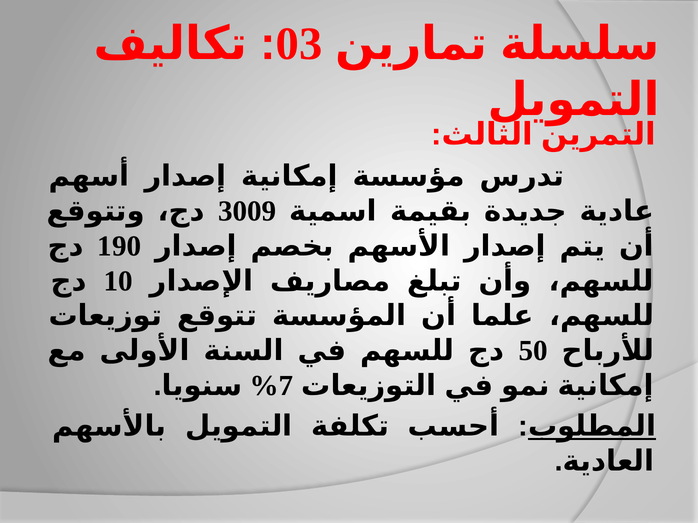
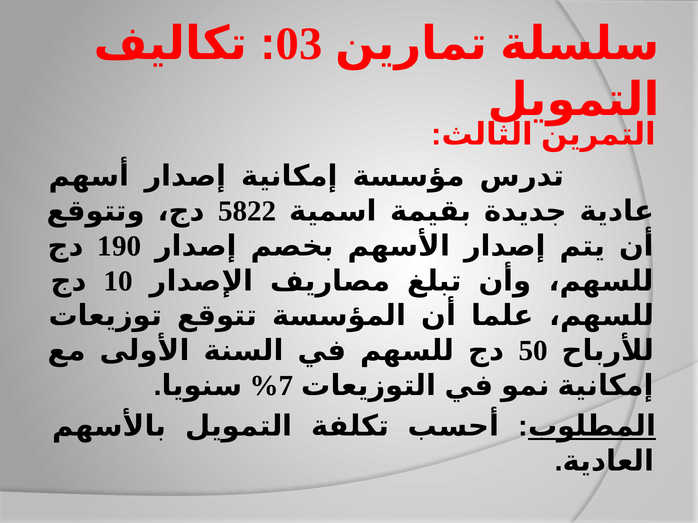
3009: 3009 -> 5822 (247, 211)
